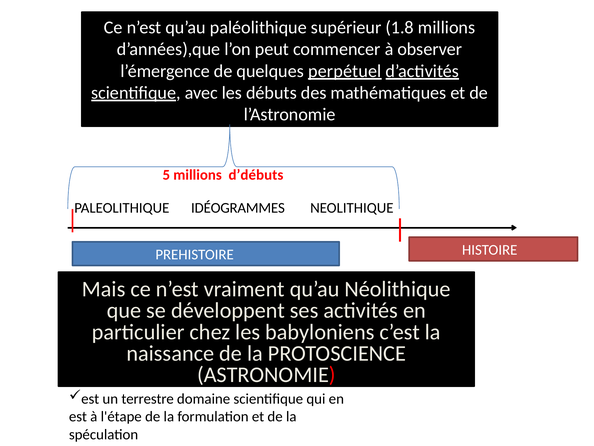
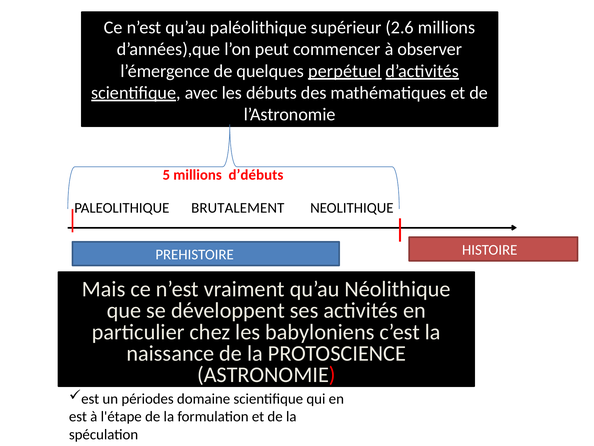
1.8: 1.8 -> 2.6 (400, 27)
IDÉOGRAMMES: IDÉOGRAMMES -> BRUTALEMENT (238, 208)
terrestre: terrestre -> périodes (148, 398)
